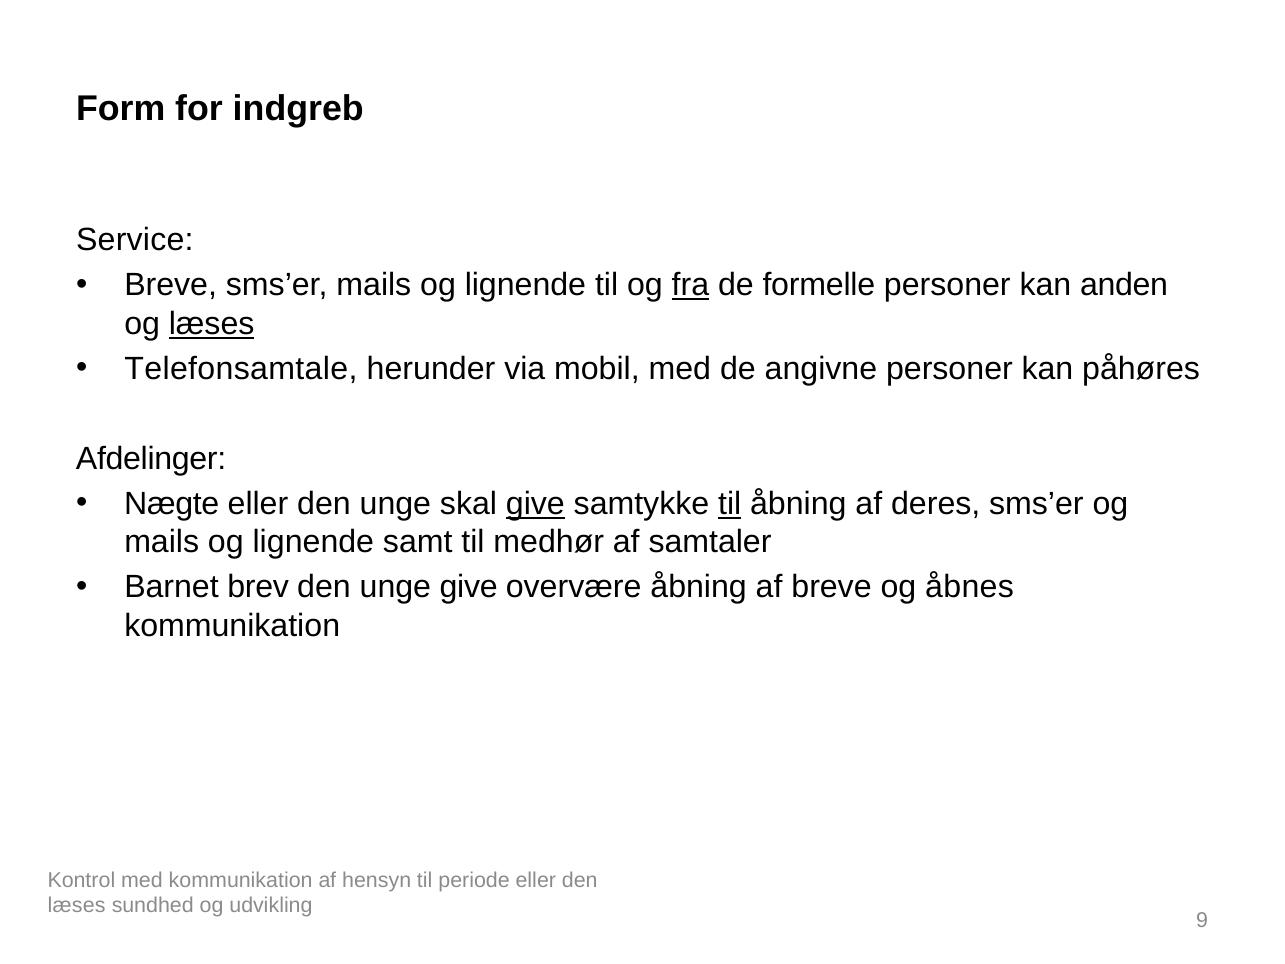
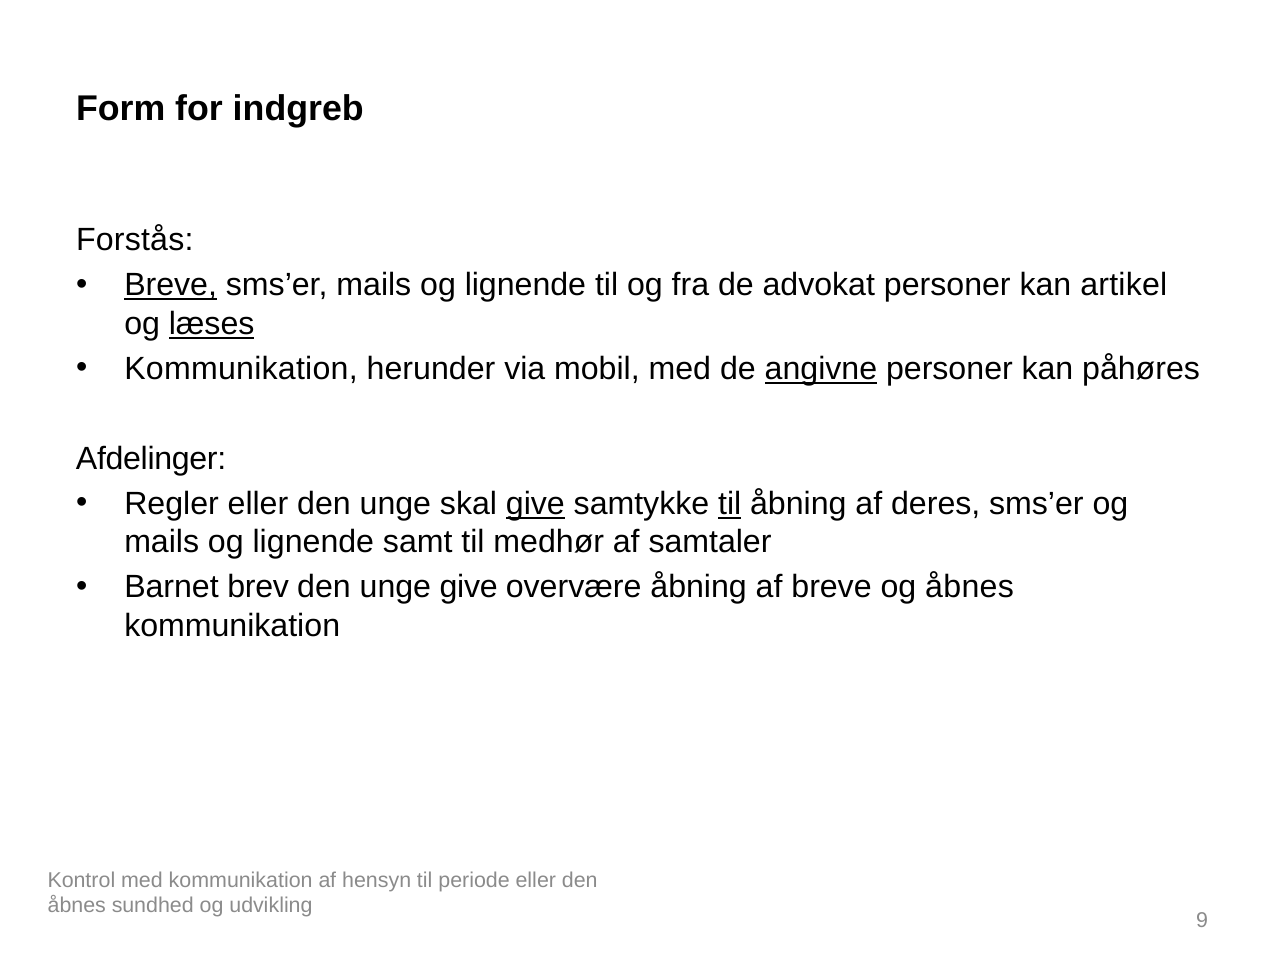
Service: Service -> Forstås (135, 240)
Breve underline: none -> present (171, 285)
fra underline: present -> none (690, 285)
formelle: formelle -> advokat (819, 285)
anden: anden -> artikel (1124, 285)
Telefonsamtale: Telefonsamtale -> Kommunikation (241, 369)
angivne underline: none -> present (821, 369)
Nægte: Nægte -> Regler (172, 504)
læses: læses -> åbnes (77, 906)
